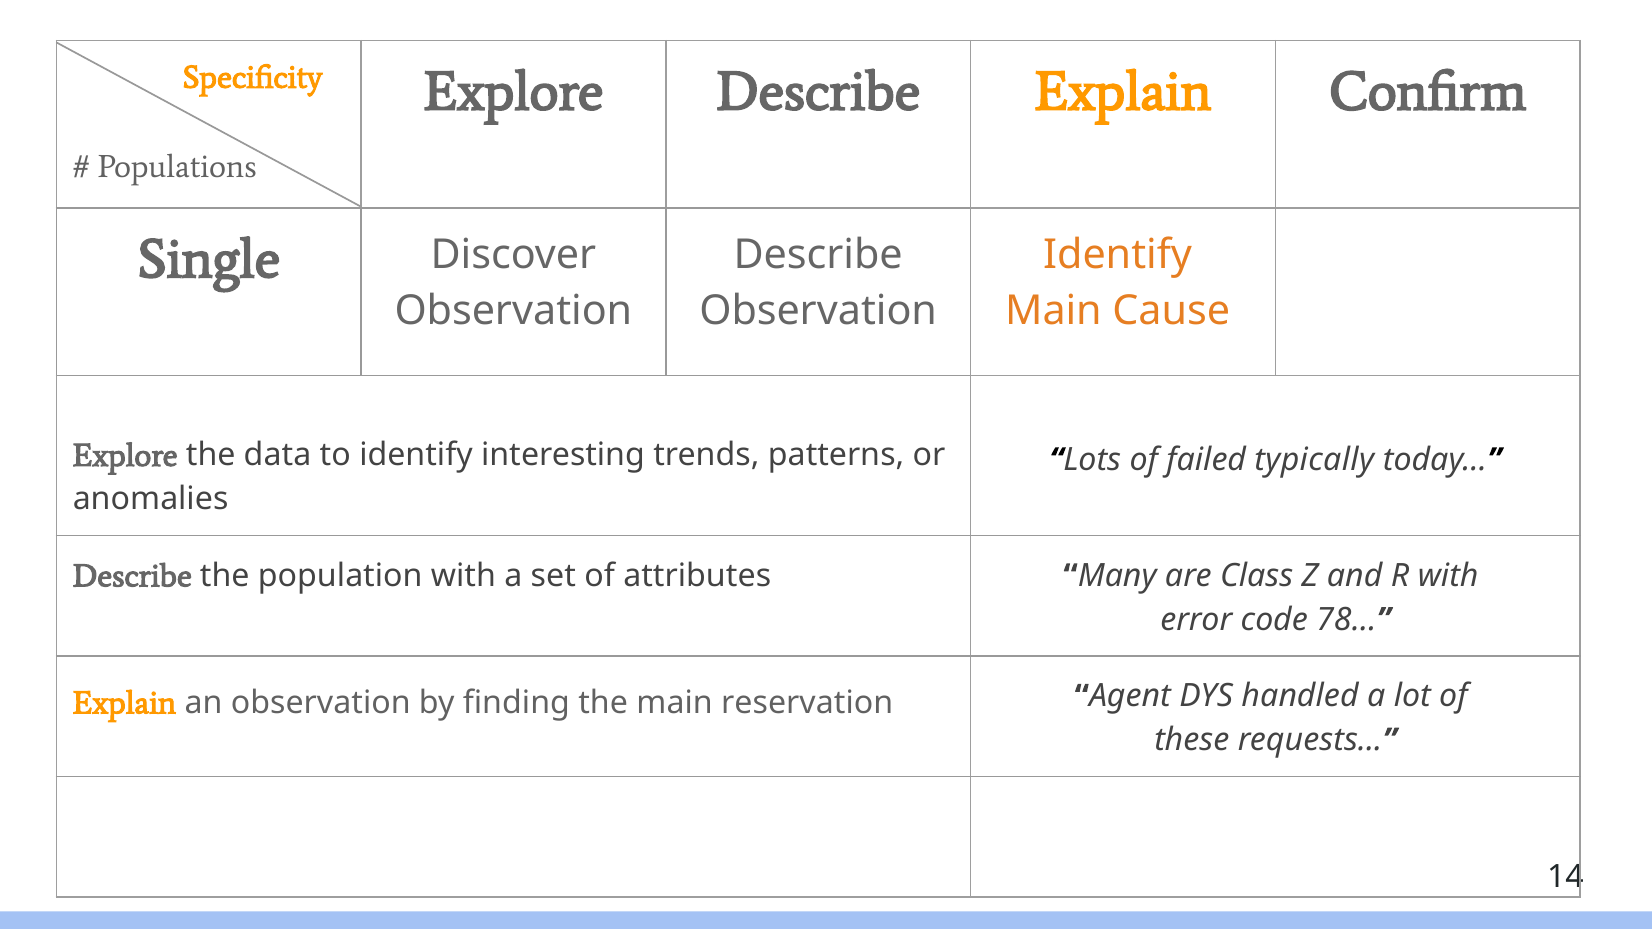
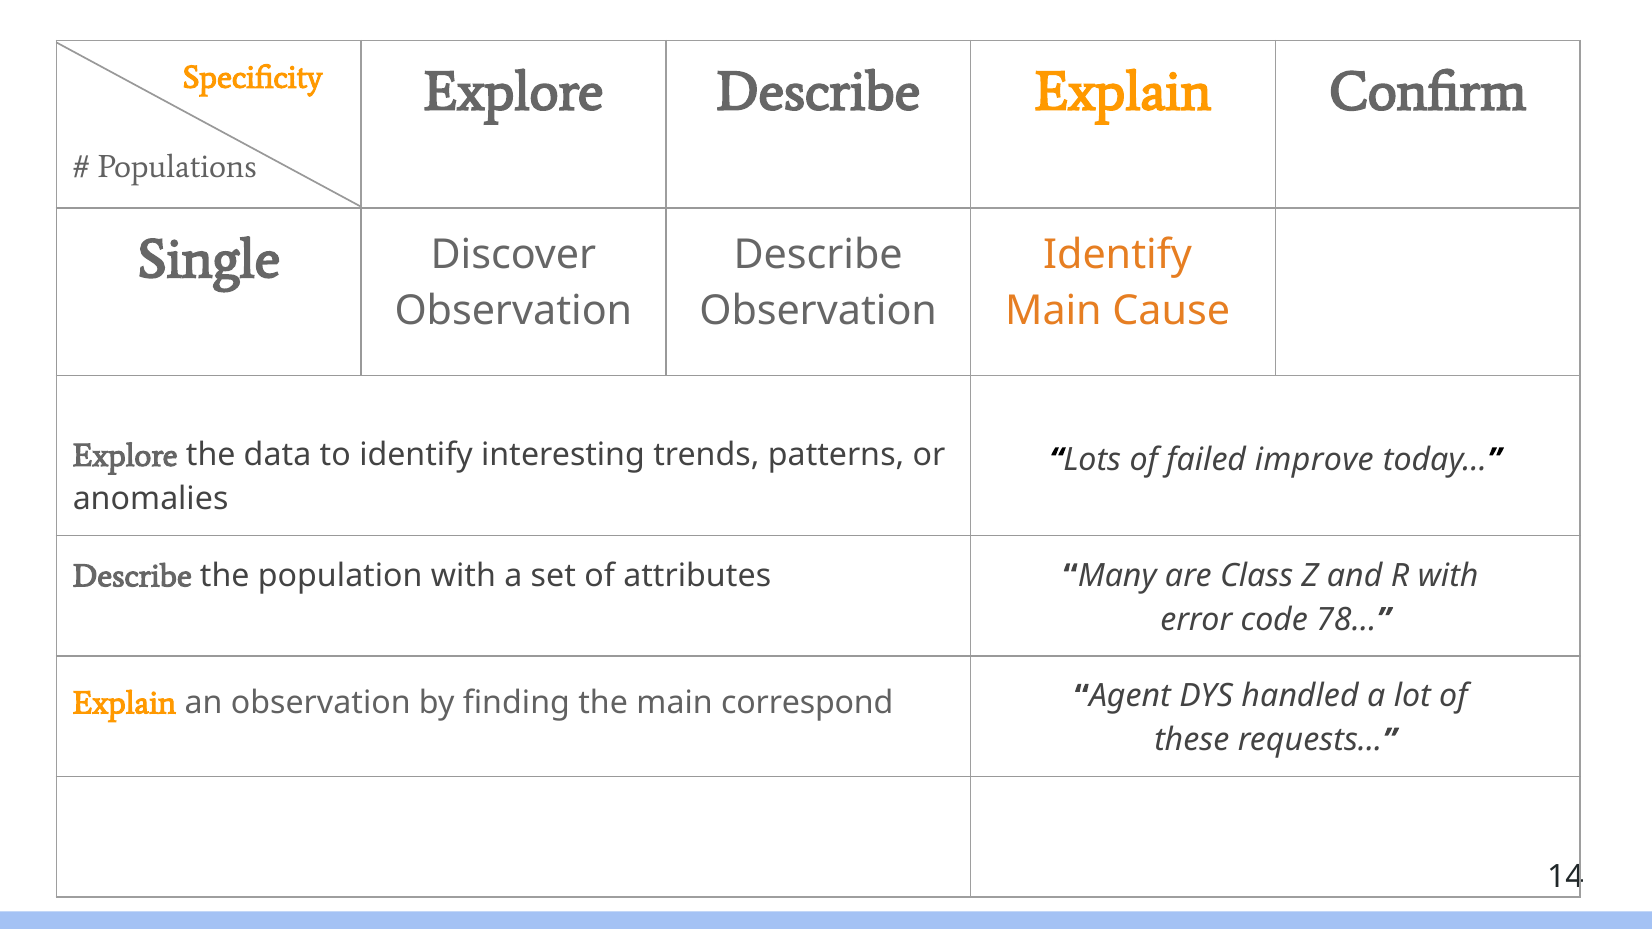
typically: typically -> improve (1314, 460)
reservation: reservation -> correspond (807, 703)
